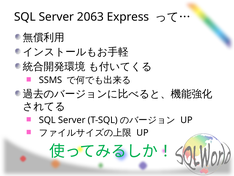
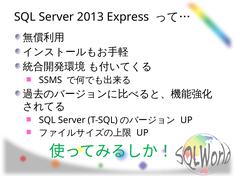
2063: 2063 -> 2013 (90, 17)
